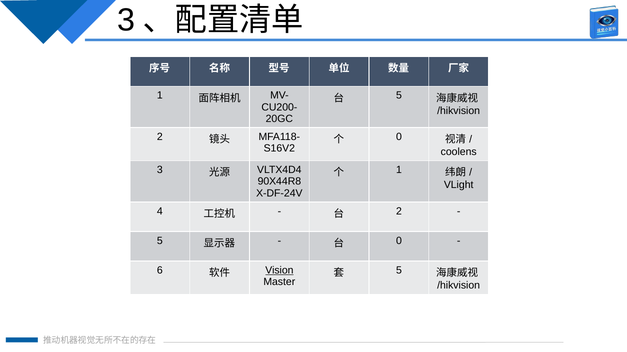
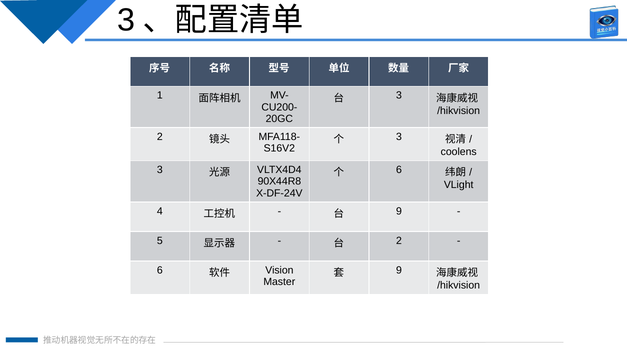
5: 5 -> 3 (399, 96)
0: 0 -> 3 (399, 137)
1: 1 -> 6 (399, 170)
2: 2 -> 9 (399, 212)
0: 0 -> 2 (399, 241)
Vision underline: present -> none (279, 271)
5: 5 -> 9 (399, 271)
